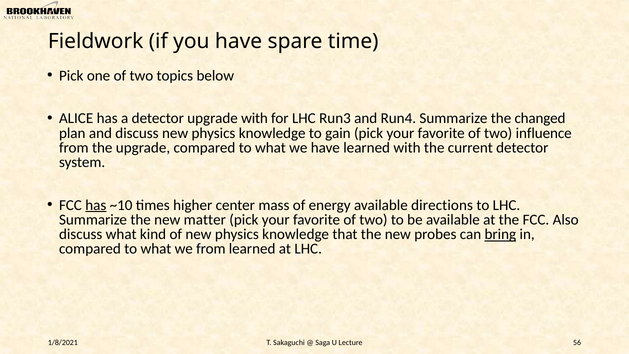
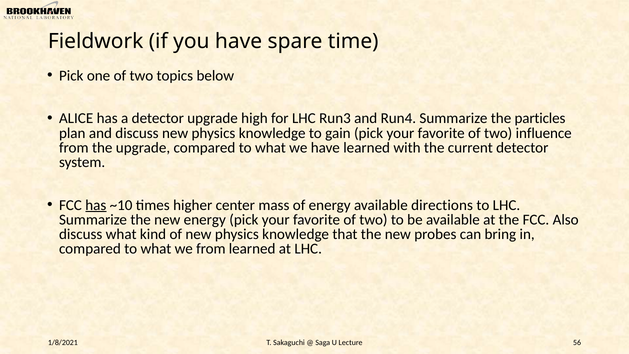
upgrade with: with -> high (254, 118)
changed: changed -> particles (540, 118)
new matter: matter -> energy (205, 220)
bring underline: present -> none (500, 234)
